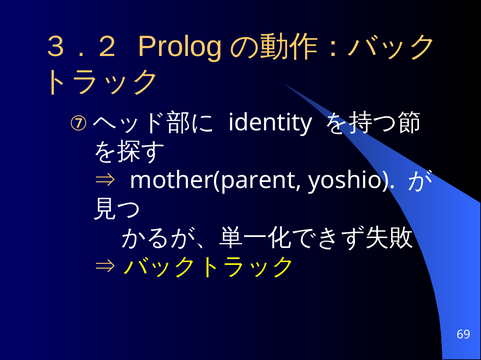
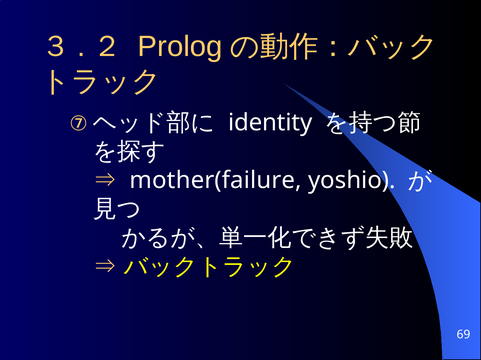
mother(parent: mother(parent -> mother(failure (216, 180)
